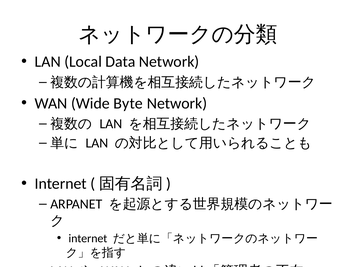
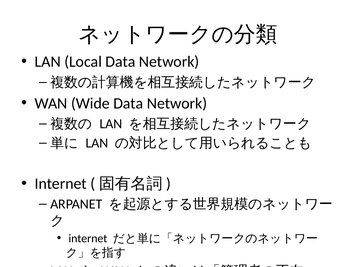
Wide Byte: Byte -> Data (128, 103)
